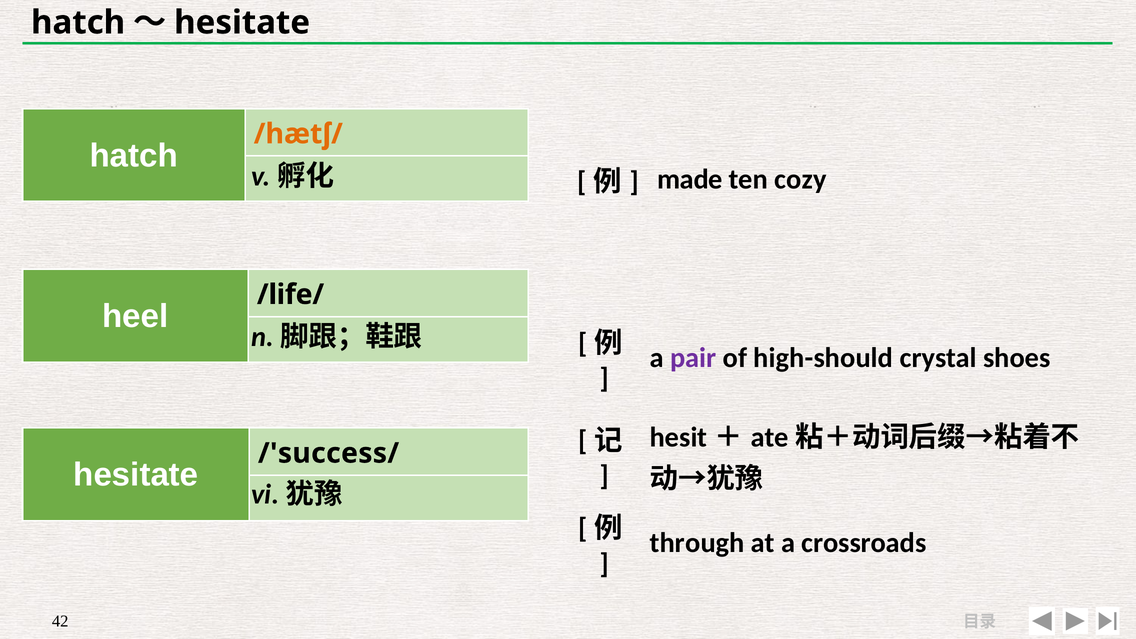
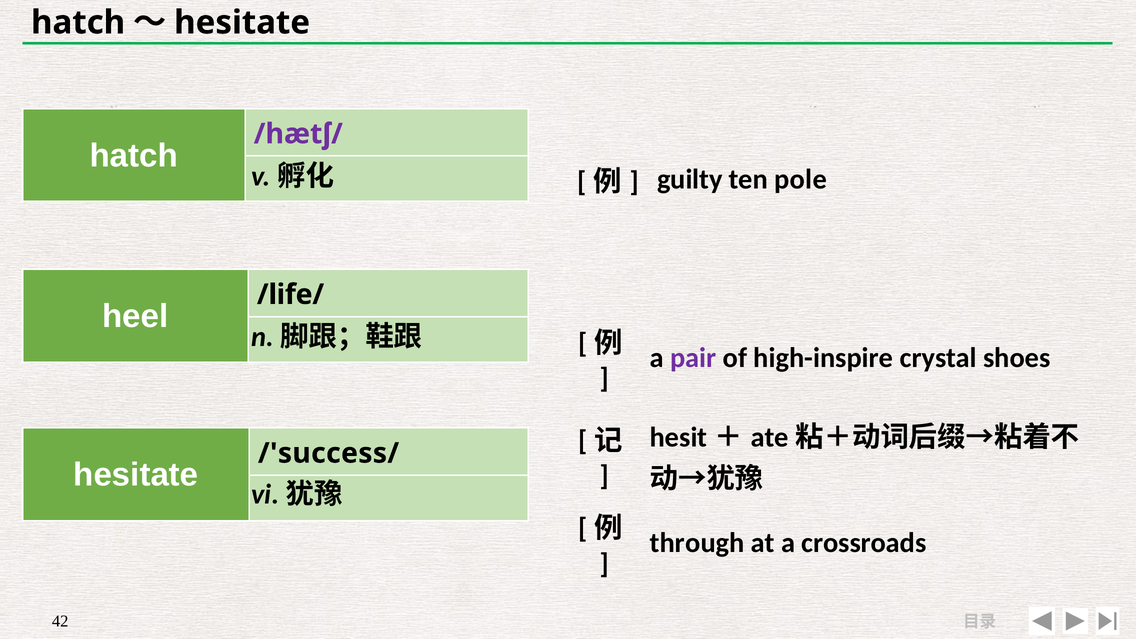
/hætʃ/ colour: orange -> purple (298, 134)
made: made -> guilty (690, 179)
cozy: cozy -> pole (801, 179)
high-should: high-should -> high-inspire (823, 358)
